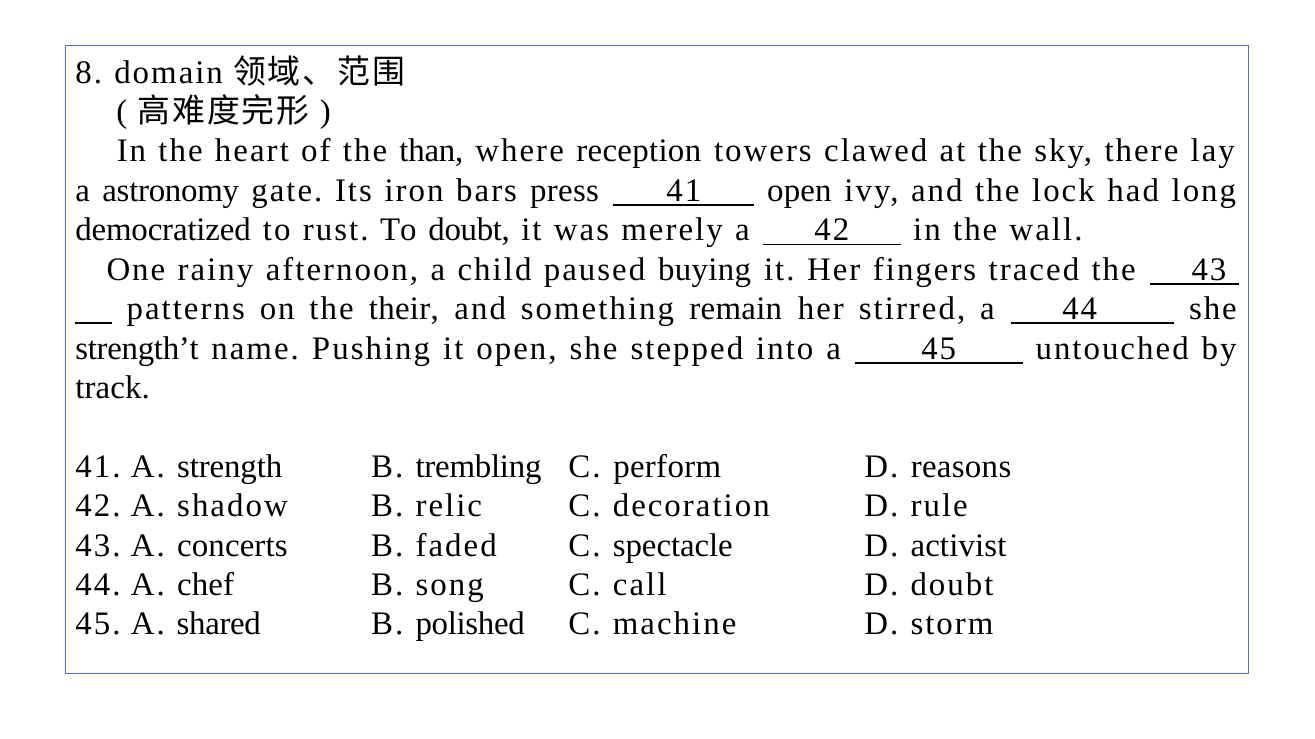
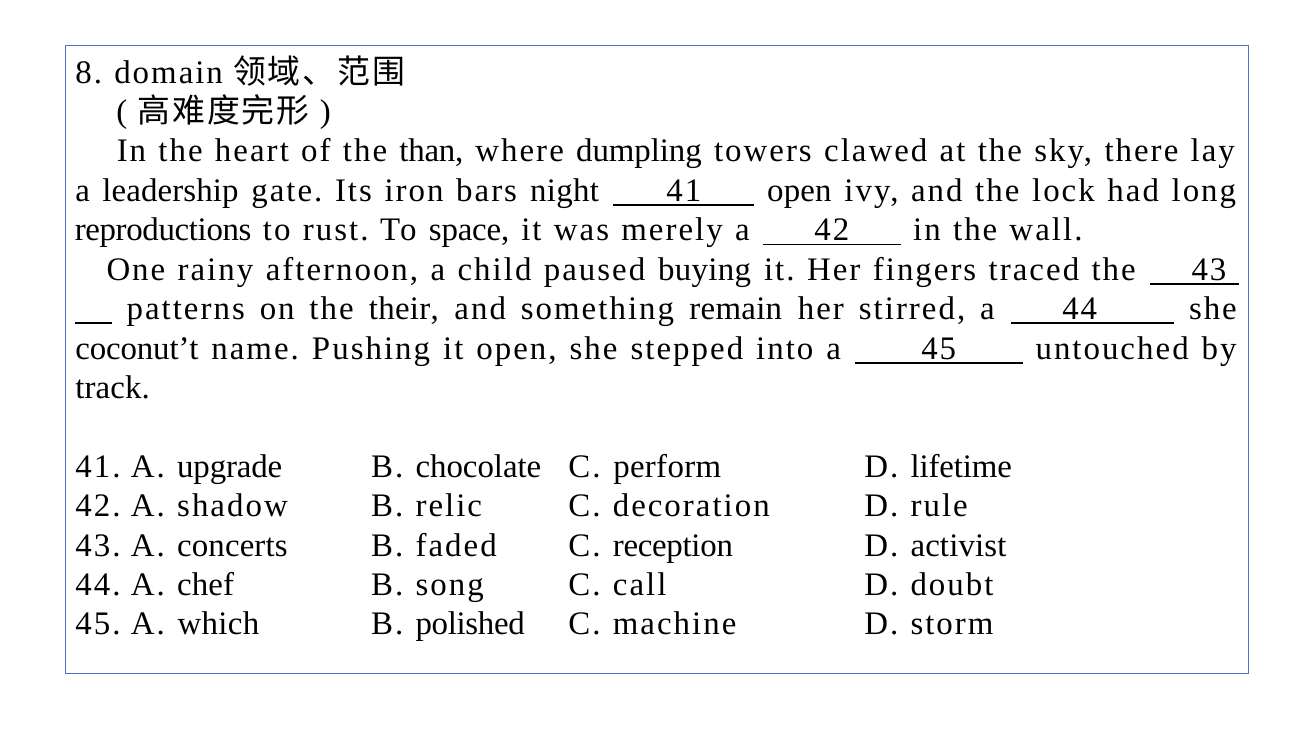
reception: reception -> dumpling (639, 151)
astronomy: astronomy -> leadership (171, 191)
press: press -> night (564, 191)
democratized: democratized -> reproductions (163, 230)
To doubt: doubt -> space (469, 230)
strength’t: strength’t -> coconut’t (137, 349)
strength: strength -> upgrade (230, 467)
trembling: trembling -> chocolate (478, 467)
reasons: reasons -> lifetime (961, 467)
spectacle: spectacle -> reception (673, 546)
shared: shared -> which (218, 625)
